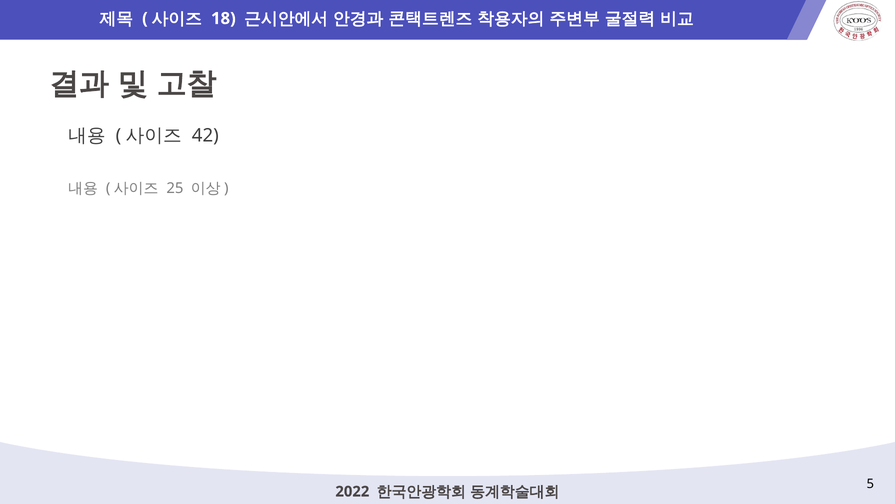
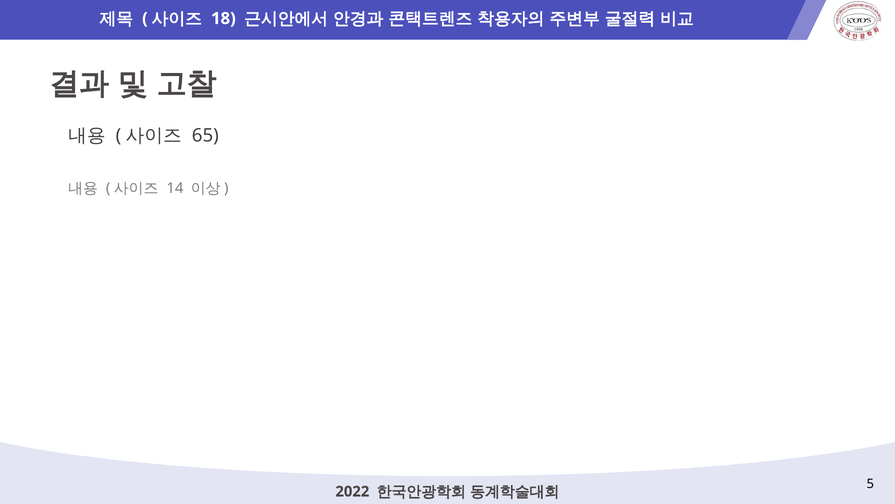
42: 42 -> 65 (205, 135)
25: 25 -> 14 (175, 188)
